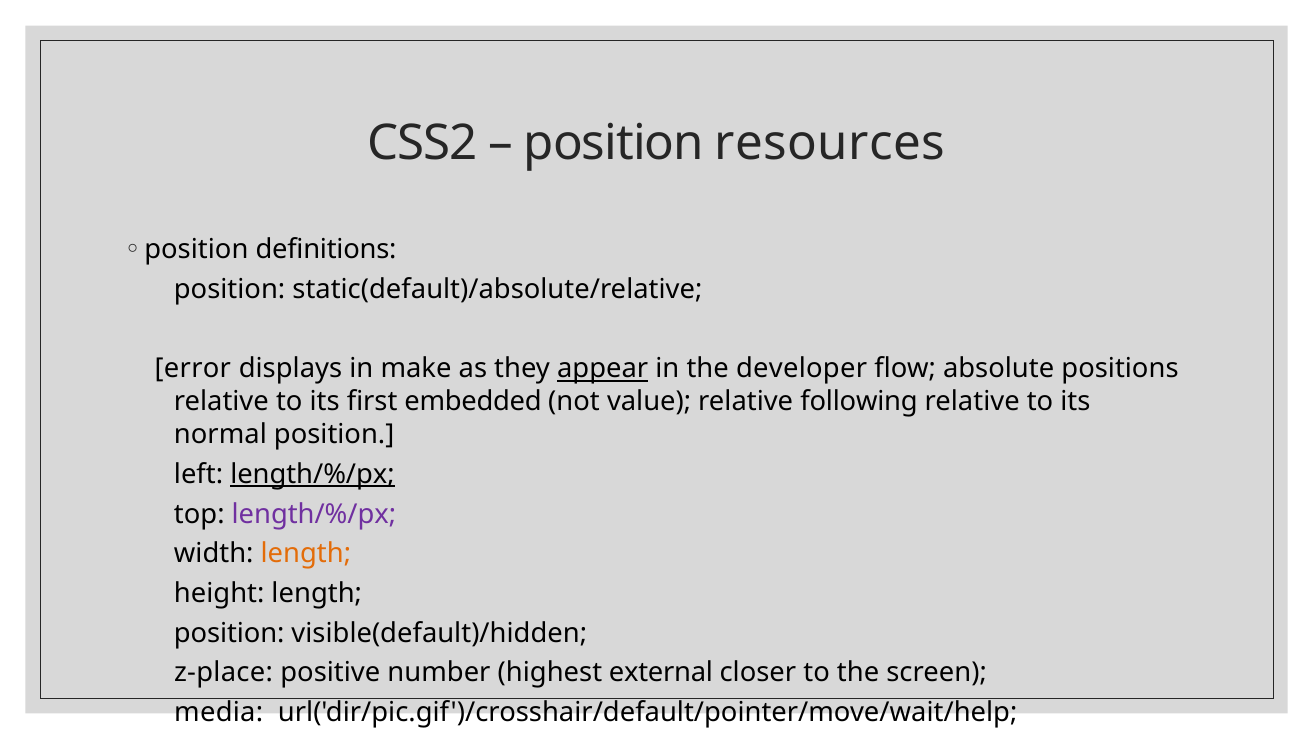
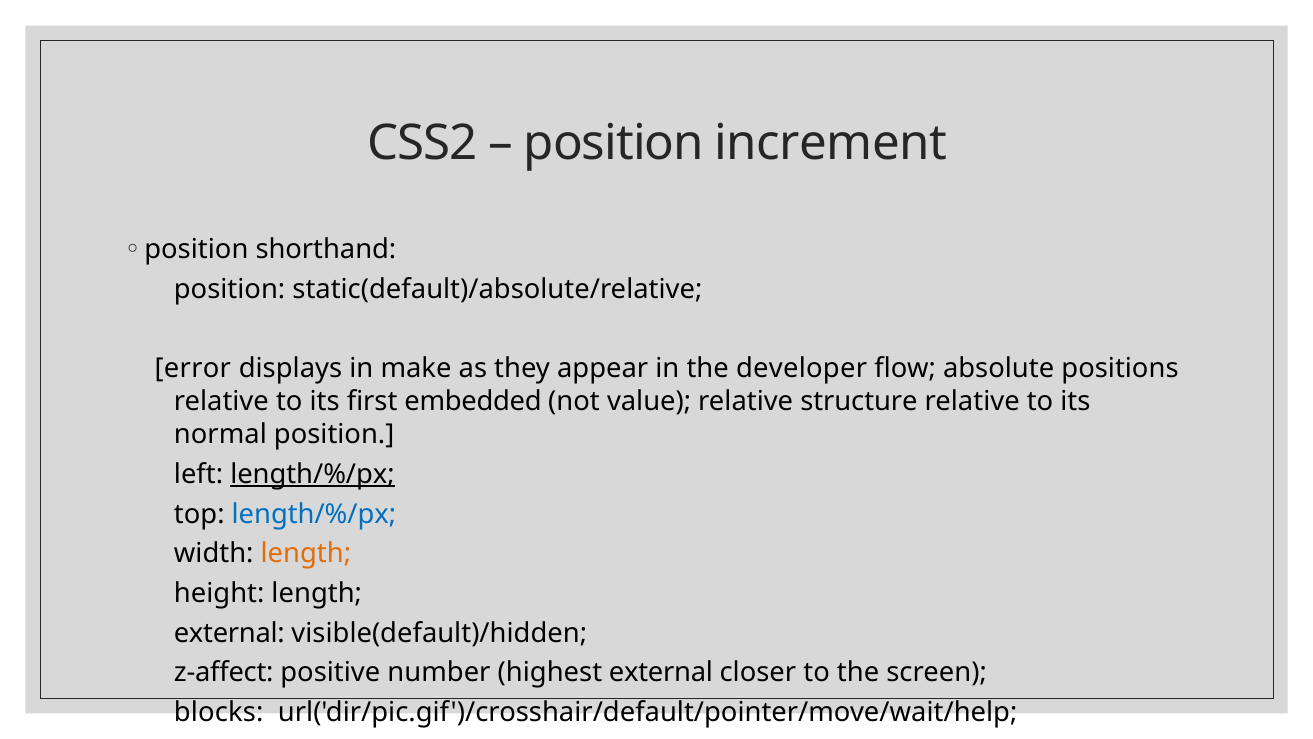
resources: resources -> increment (831, 143)
definitions: definitions -> shorthand (326, 250)
appear underline: present -> none (603, 369)
following: following -> structure (859, 402)
length/%/px colour: purple -> blue (314, 514)
position: position -> external (229, 633)
z-place: z-place -> z-affect (224, 672)
media: media -> blocks (219, 712)
